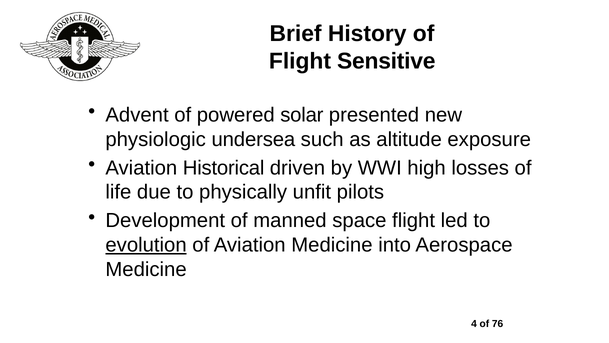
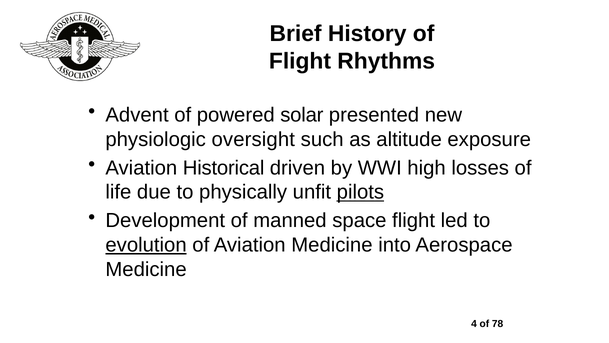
Sensitive: Sensitive -> Rhythms (386, 61)
undersea: undersea -> oversight (253, 139)
pilots underline: none -> present (360, 192)
76: 76 -> 78 (498, 324)
